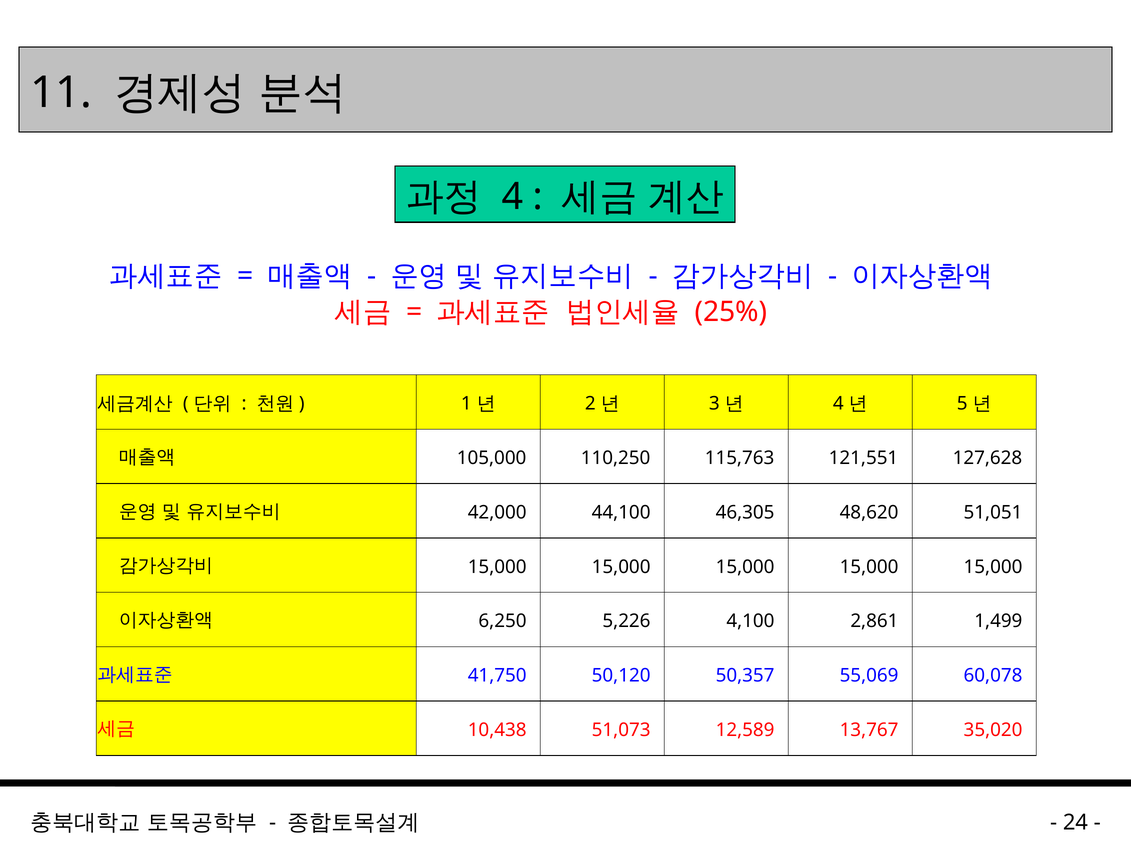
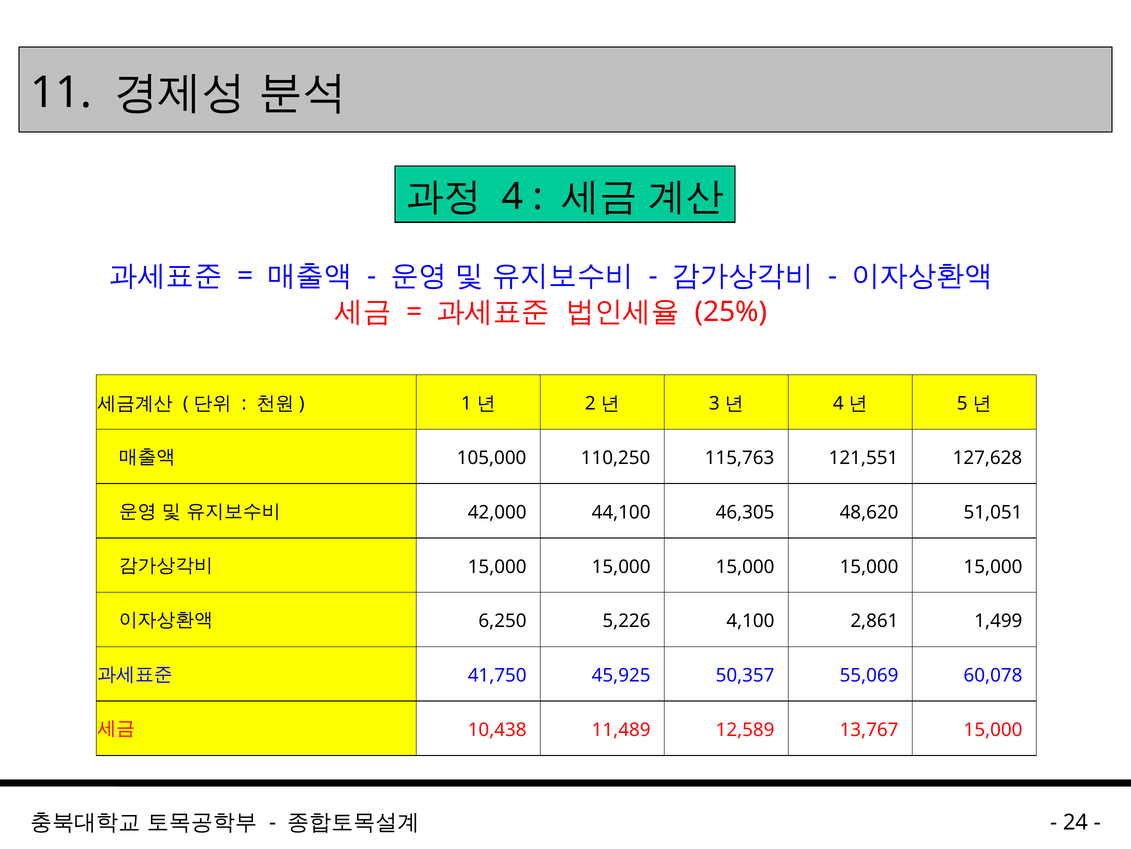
50,120: 50,120 -> 45,925 (621, 675)
51,073: 51,073 -> 11,489 (621, 729)
13,767 35,020: 35,020 -> 15,000 (993, 729)
